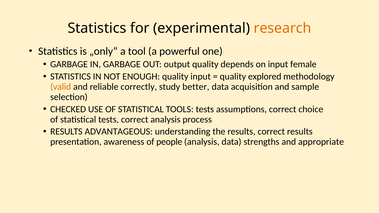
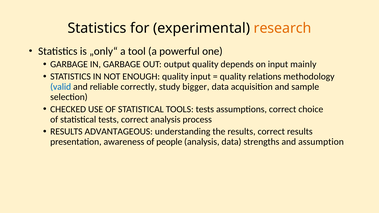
female: female -> mainly (303, 64)
explored: explored -> relations (265, 77)
valid colour: orange -> blue (61, 87)
better: better -> bigger (196, 87)
appropriate: appropriate -> assumption (321, 142)
